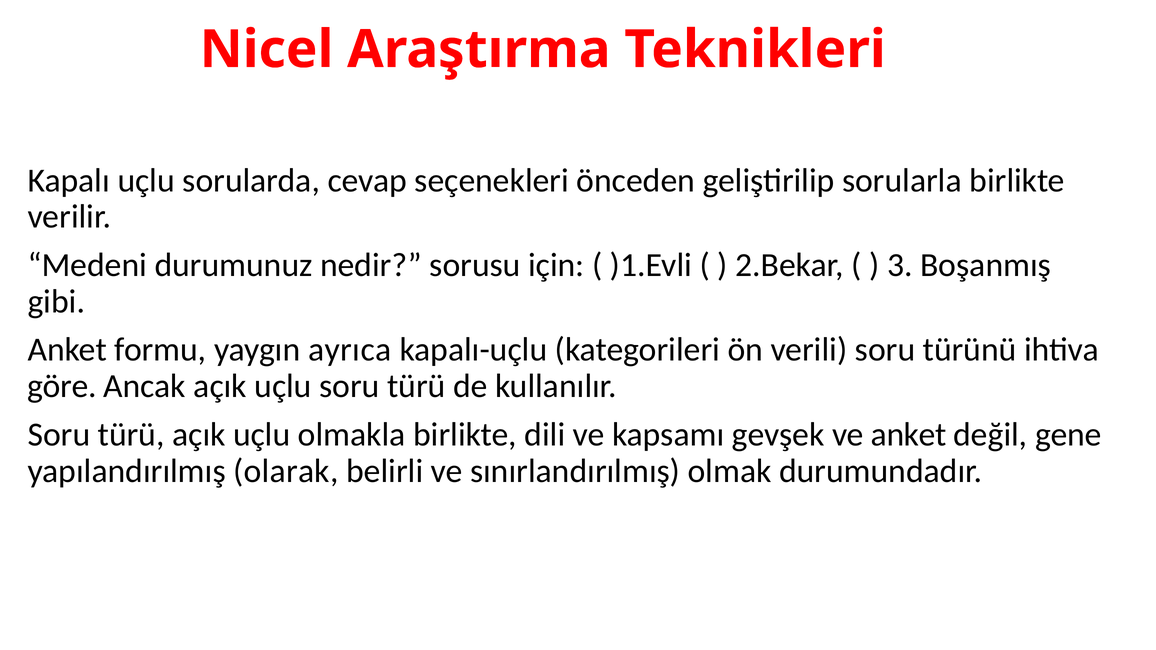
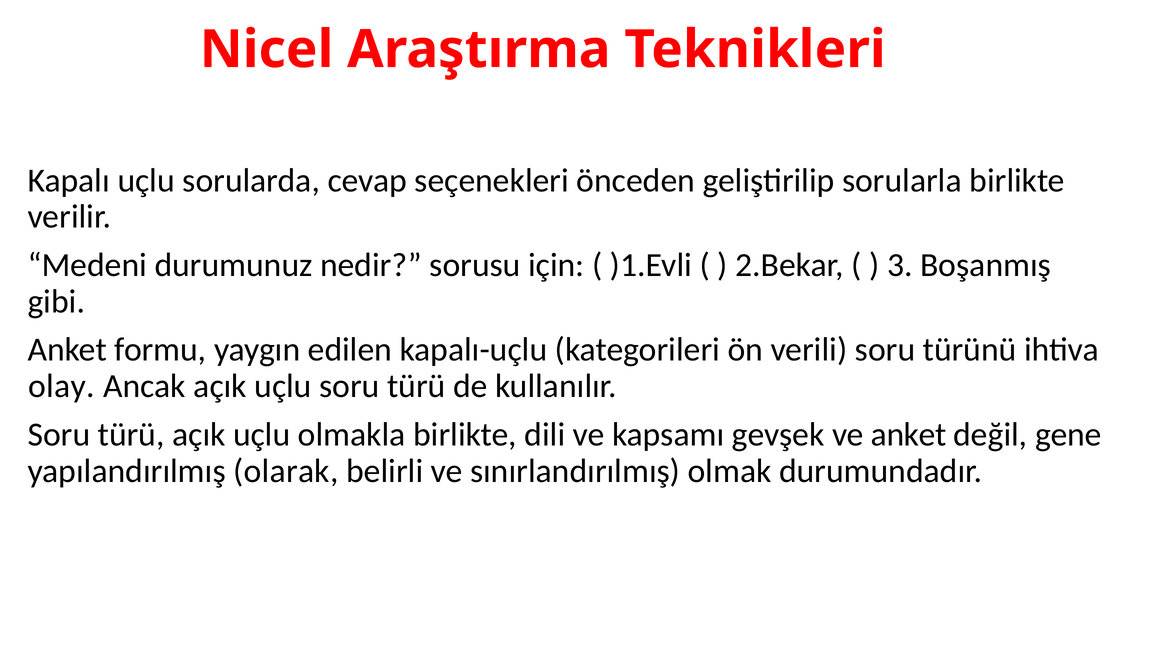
ayrıca: ayrıca -> edilen (350, 350)
göre: göre -> olay (62, 386)
